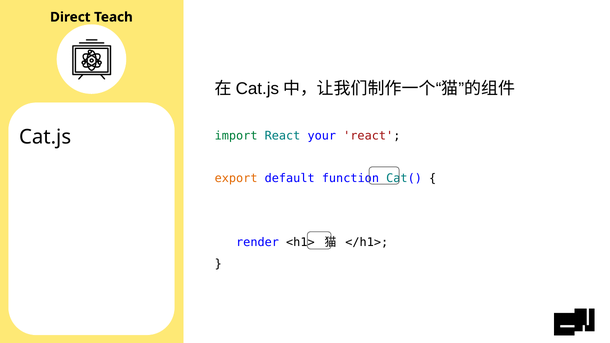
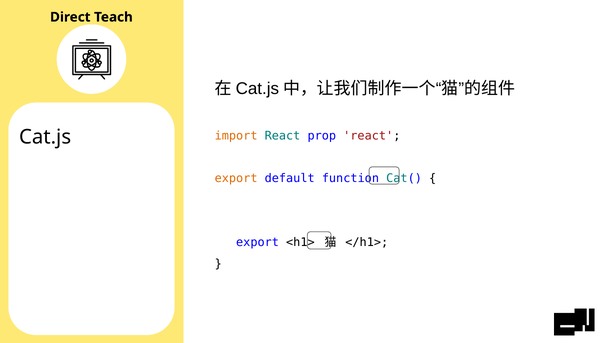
import colour: green -> orange (236, 136)
your: your -> prop (322, 136)
render: render -> export (258, 243)
